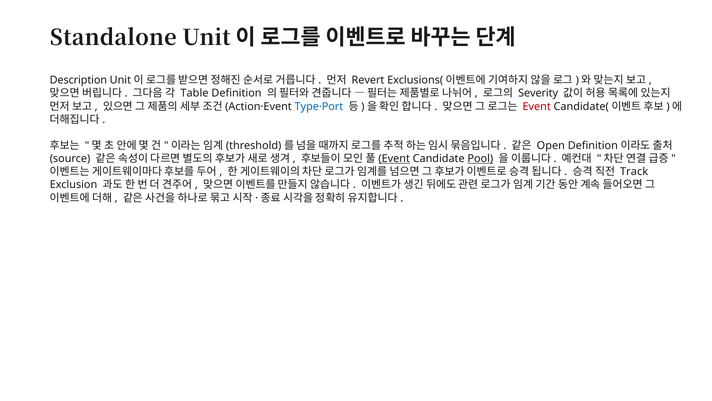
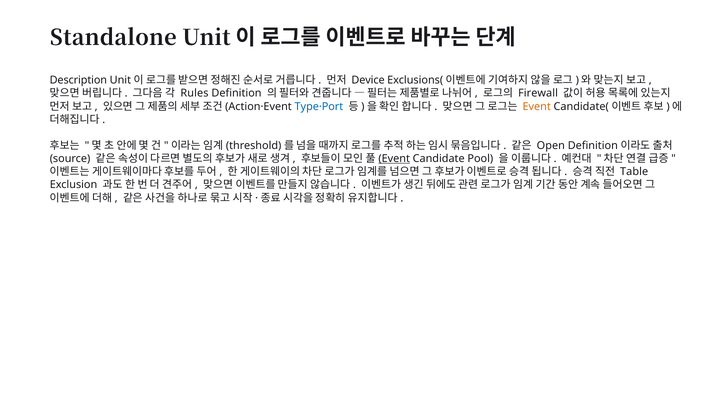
Revert: Revert -> Device (368, 80)
Table: Table -> Rules (194, 93)
Severity: Severity -> Firewall (538, 93)
Event colour: red -> orange (537, 106)
Pool underline: present -> none (480, 159)
Track: Track -> Table (634, 172)
